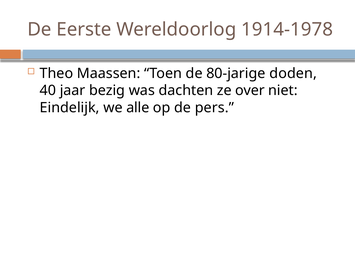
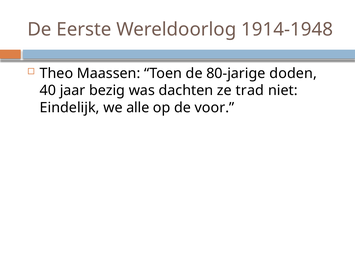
1914-1978: 1914-1978 -> 1914-1948 (287, 29)
over: over -> trad (250, 91)
pers: pers -> voor (214, 108)
